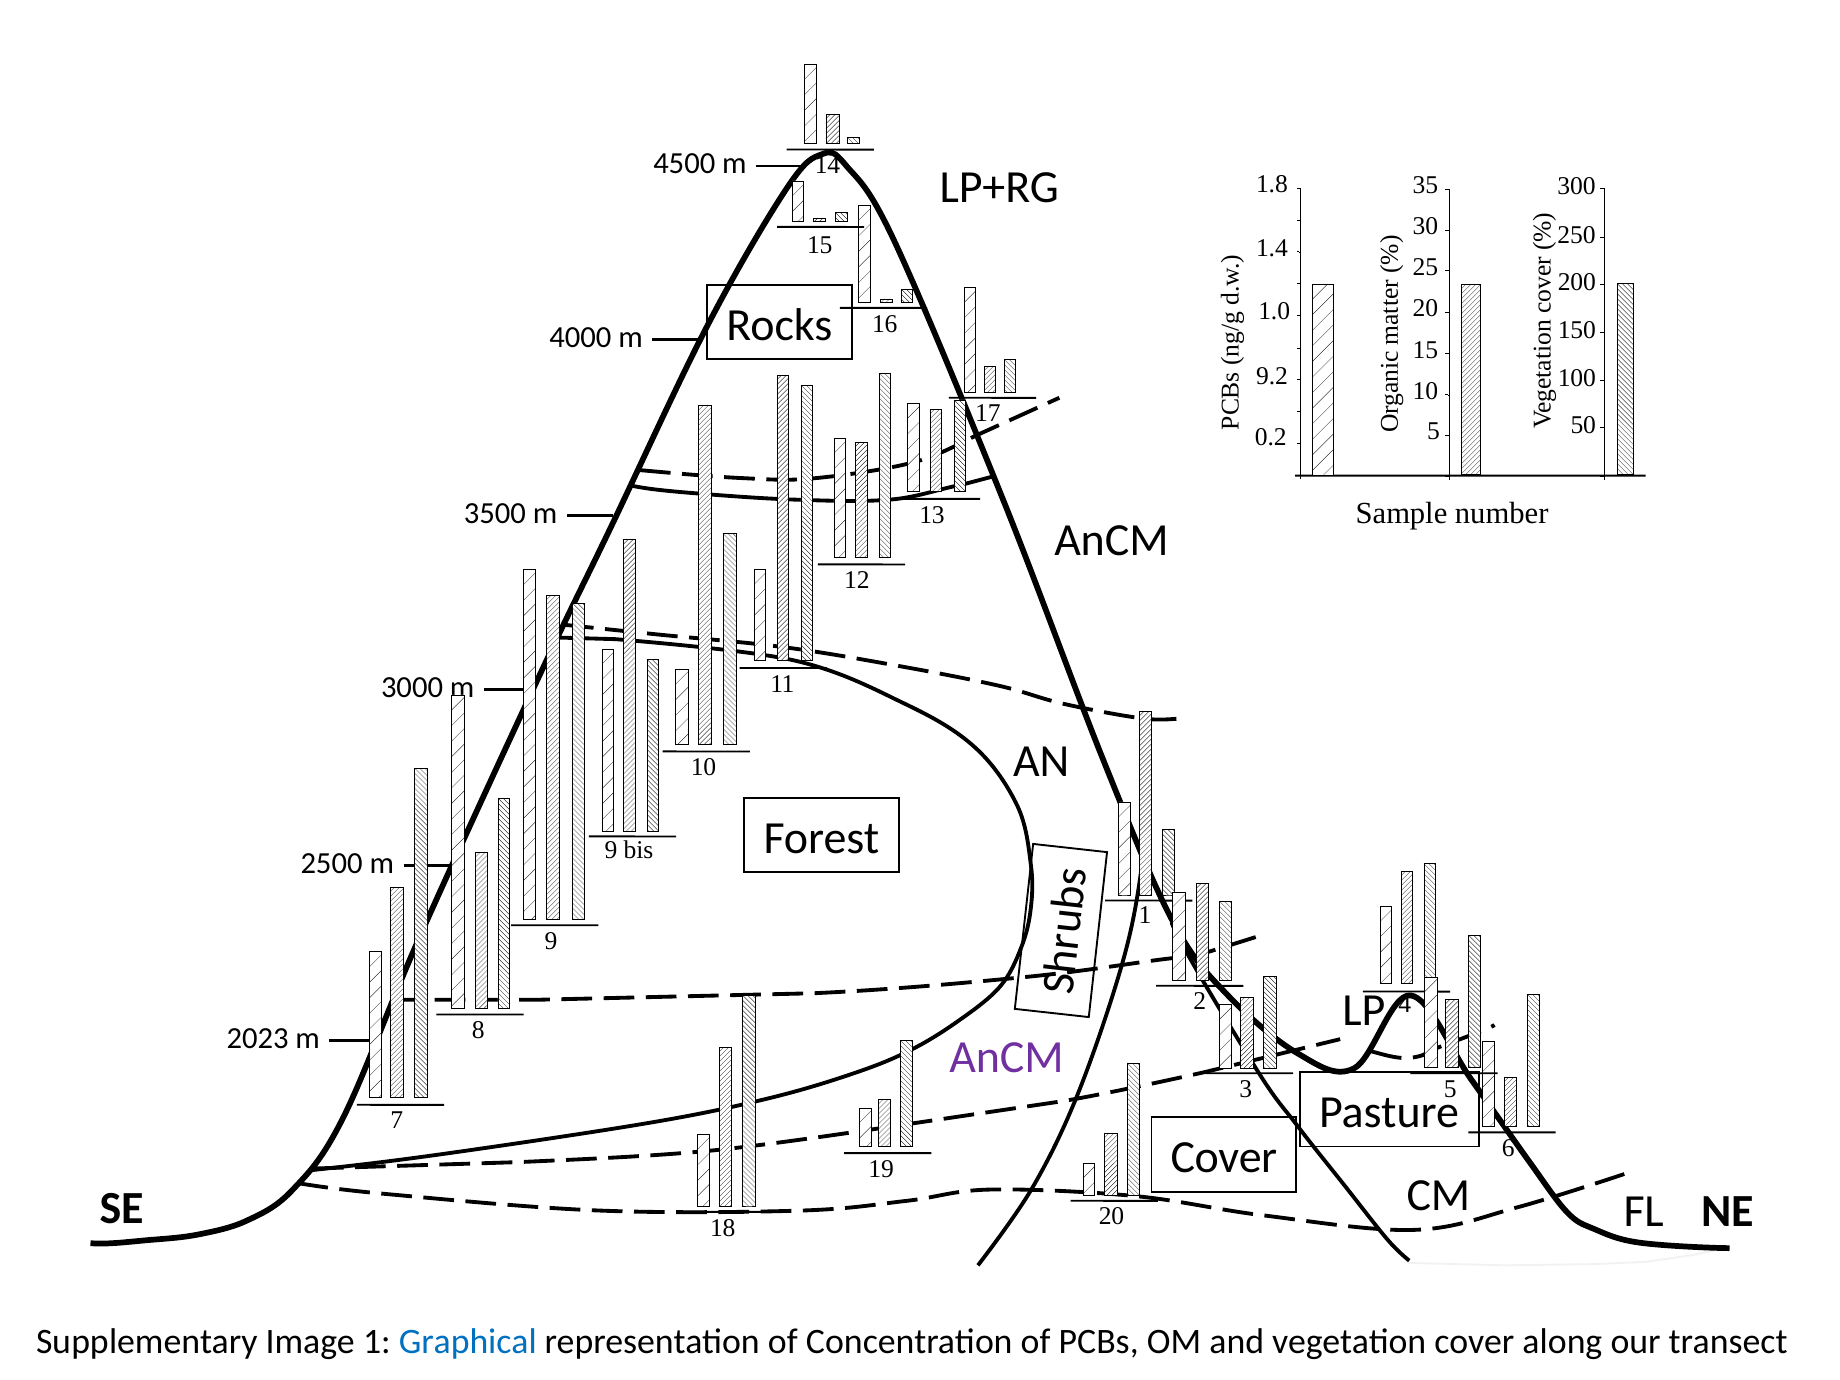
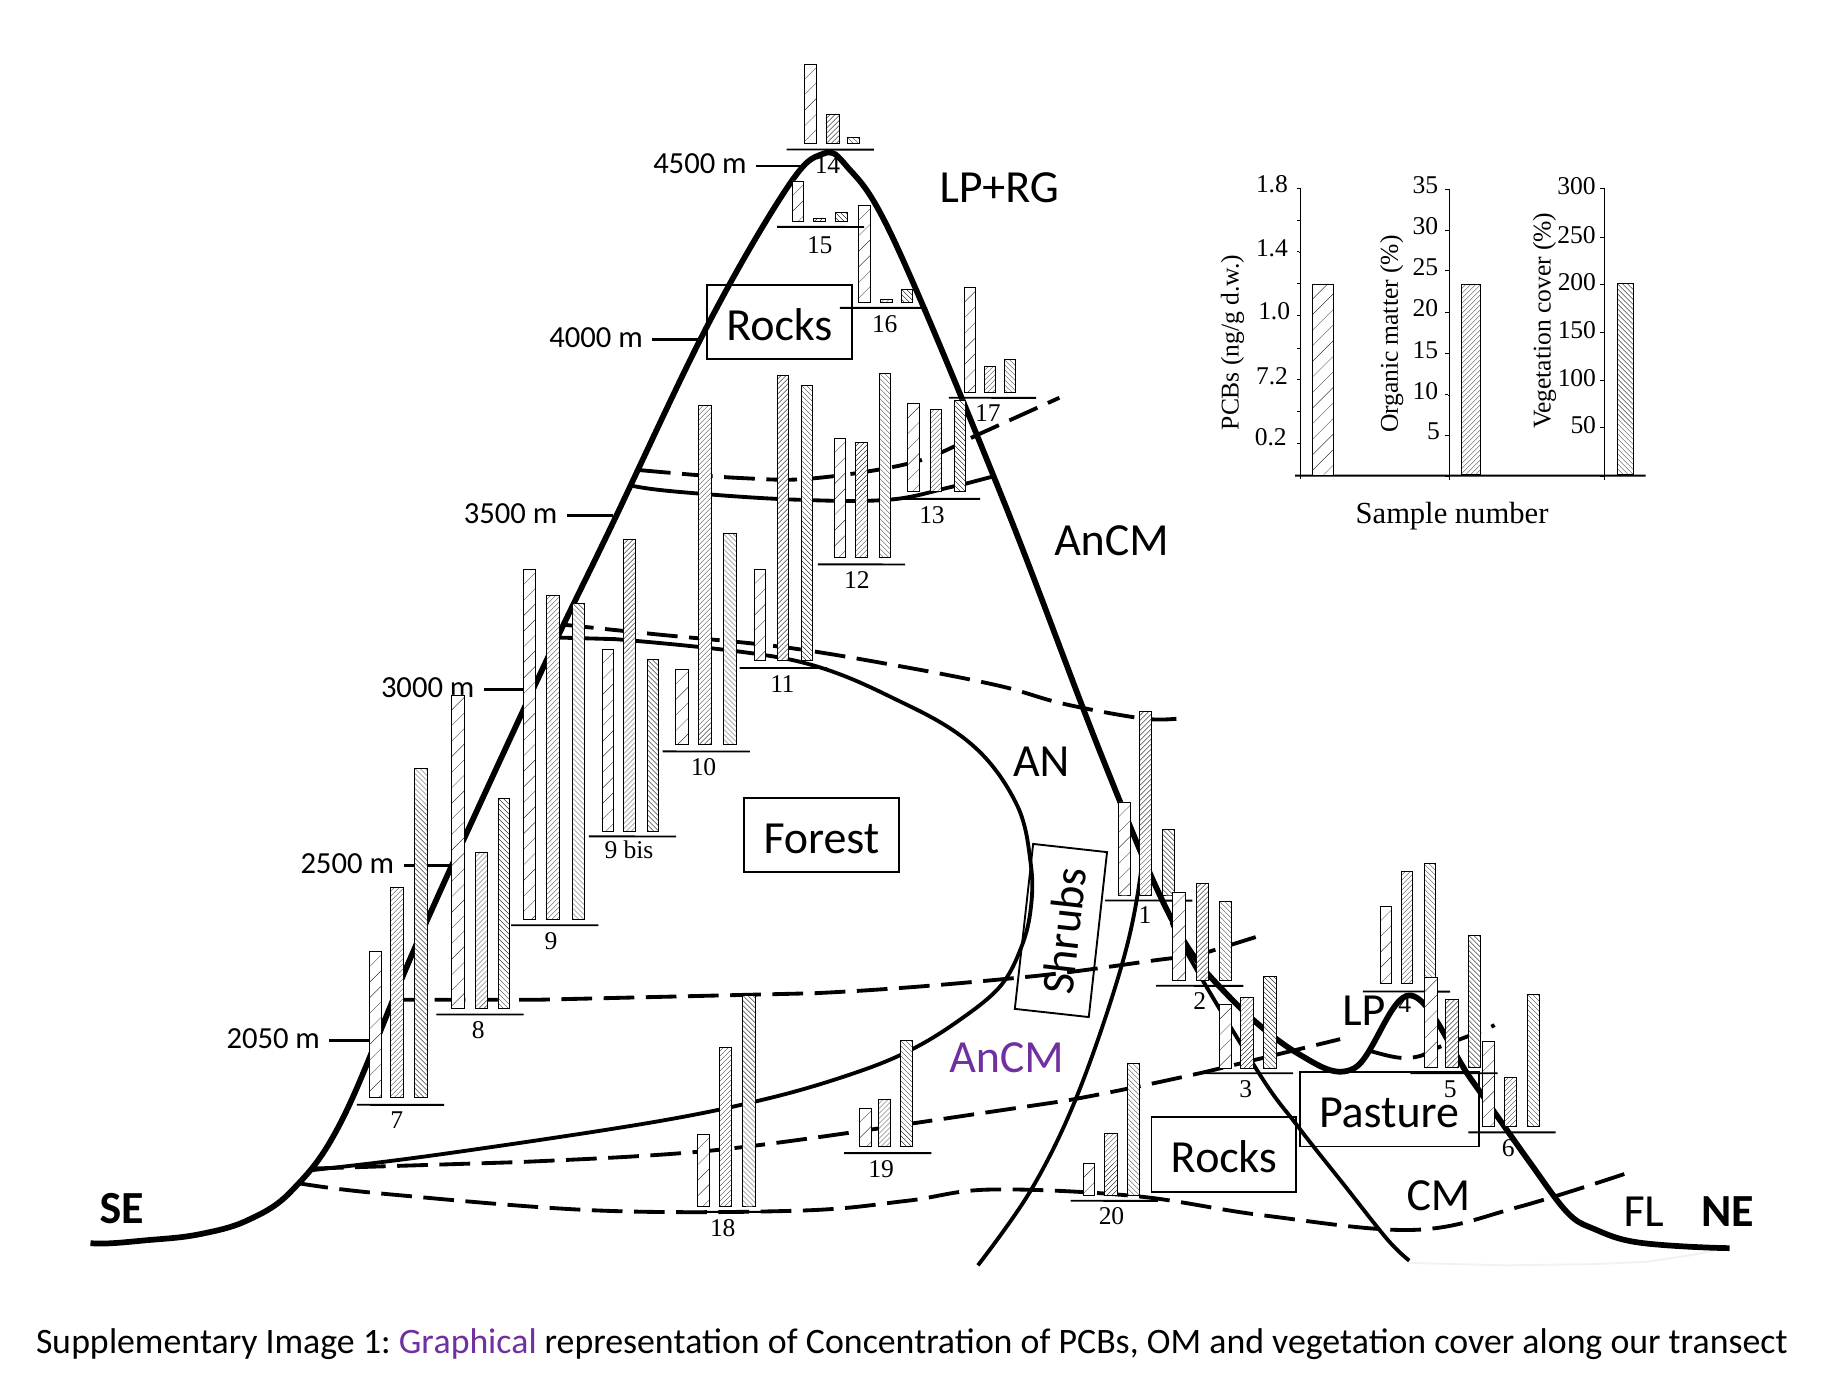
9.2: 9.2 -> 7.2 (1272, 376)
2023: 2023 -> 2050 (258, 1039)
Cover: Cover -> Rocks (1224, 1158)
Graphical colour: blue -> purple (468, 1341)
